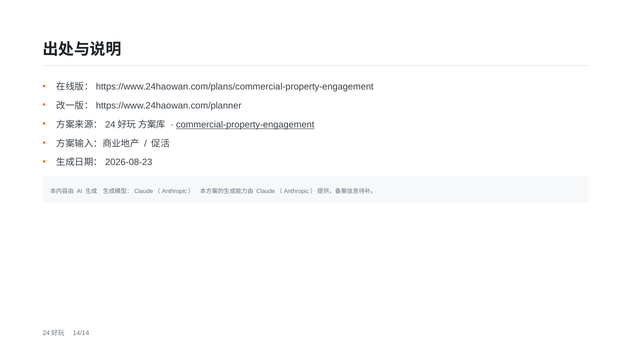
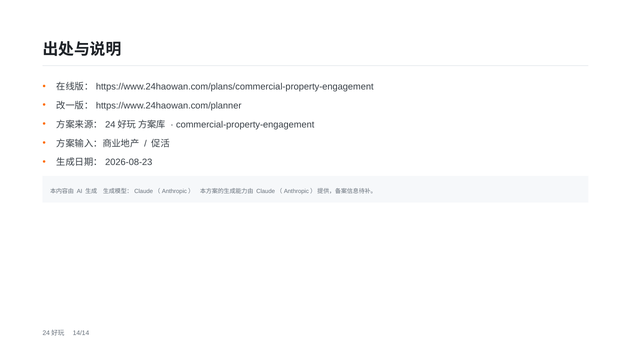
commercial-property-engagement underline: present -> none (245, 125)
